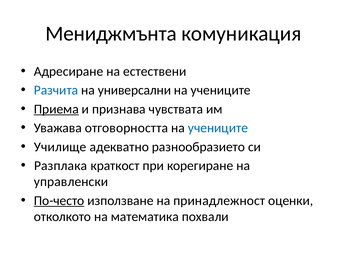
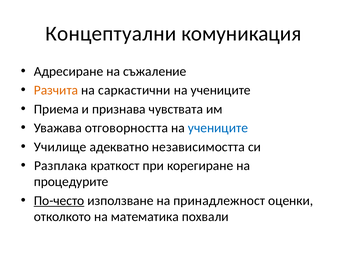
Мениджмънта: Мениджмънта -> Концептуални (111, 34)
естествени: естествени -> съжаление (155, 71)
Разчита colour: blue -> orange (56, 90)
универсални: универсални -> саркастични (134, 90)
Приема underline: present -> none (56, 109)
разнообразието: разнообразието -> независимостта (198, 147)
управленски: управленски -> процедурите (71, 182)
